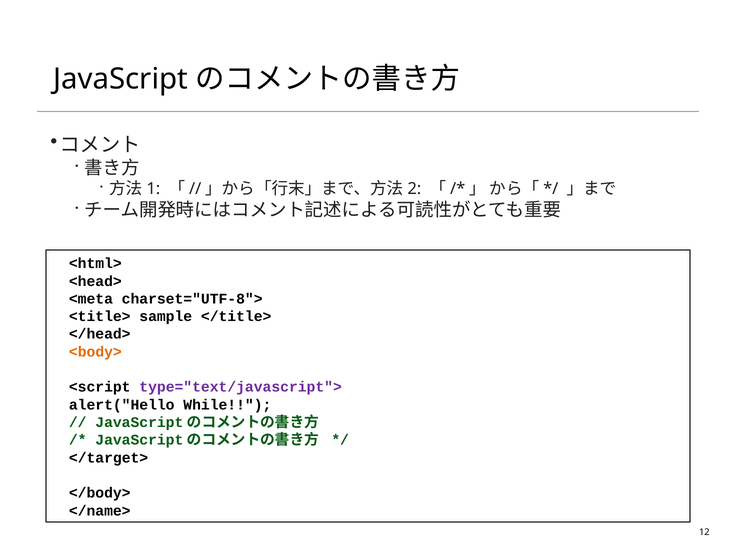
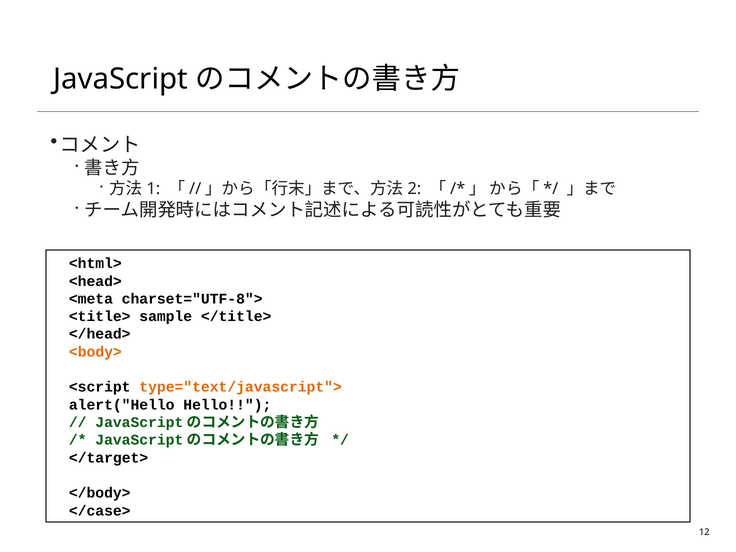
type="text/javascript"> colour: purple -> orange (241, 387)
While: While -> Hello (227, 405)
</name>: </name> -> </case> (100, 511)
